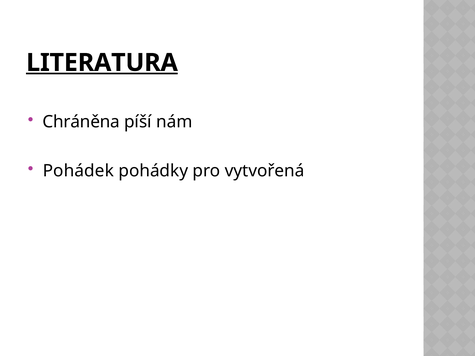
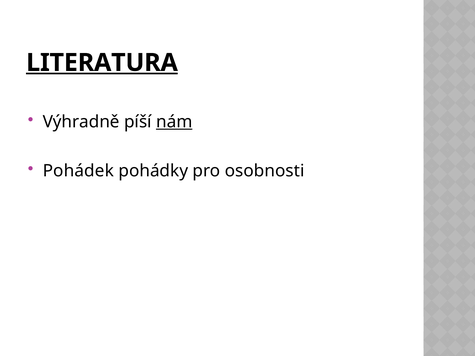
Chráněna: Chráněna -> Výhradně (81, 122)
nám underline: none -> present (174, 122)
vytvořená: vytvořená -> osobnosti (265, 171)
